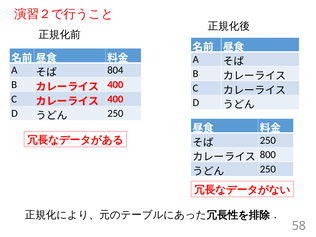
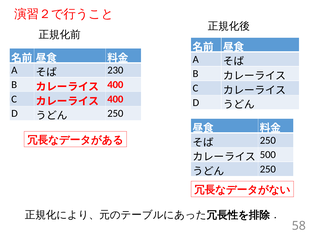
804: 804 -> 230 (115, 70)
800: 800 -> 500 (268, 155)
